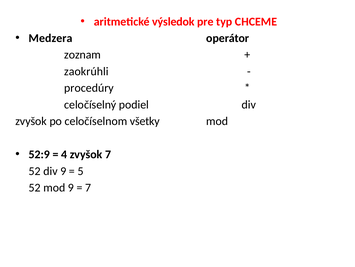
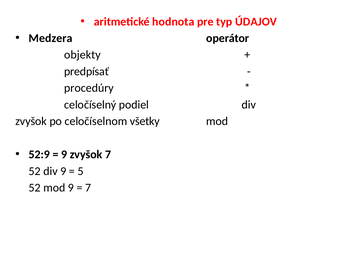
výsledok: výsledok -> hodnota (173, 22)
CHCEME: CHCEME -> ÚDAJOV (256, 22)
zoznam: zoznam -> objekty (82, 55)
zaokrúhli: zaokrúhli -> predpísať (86, 71)
4: 4 -> 9 (64, 154)
